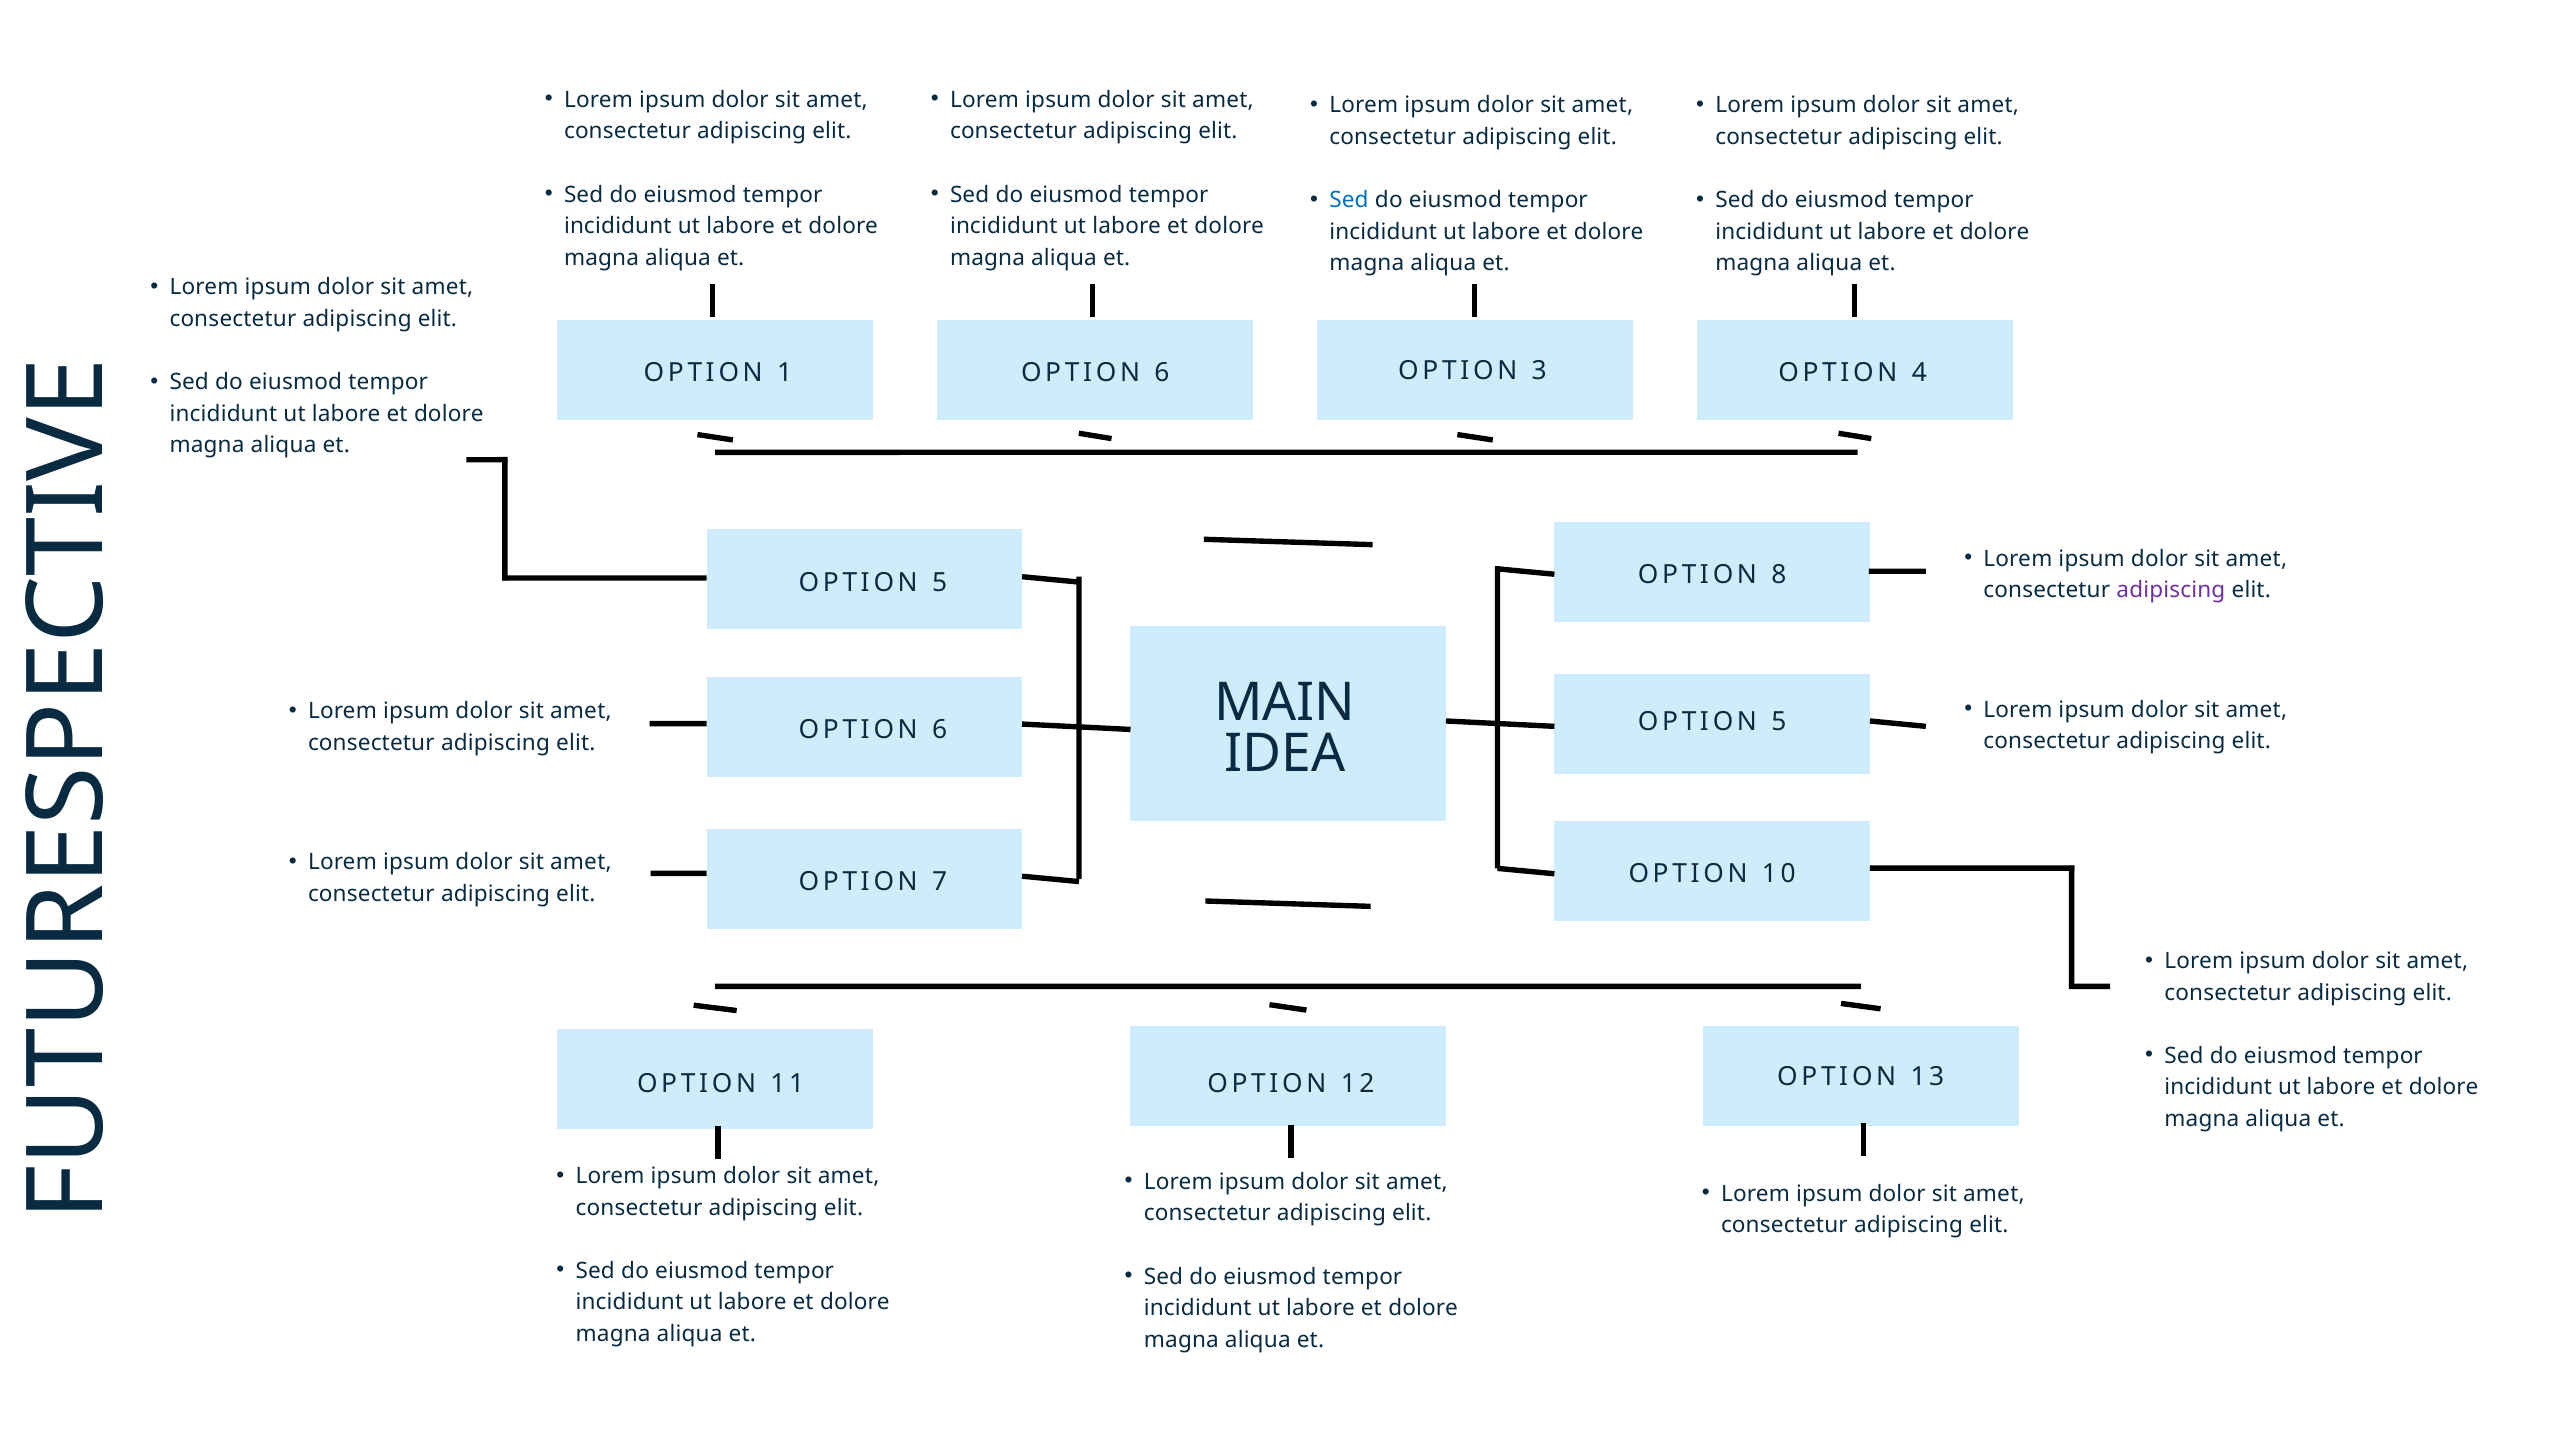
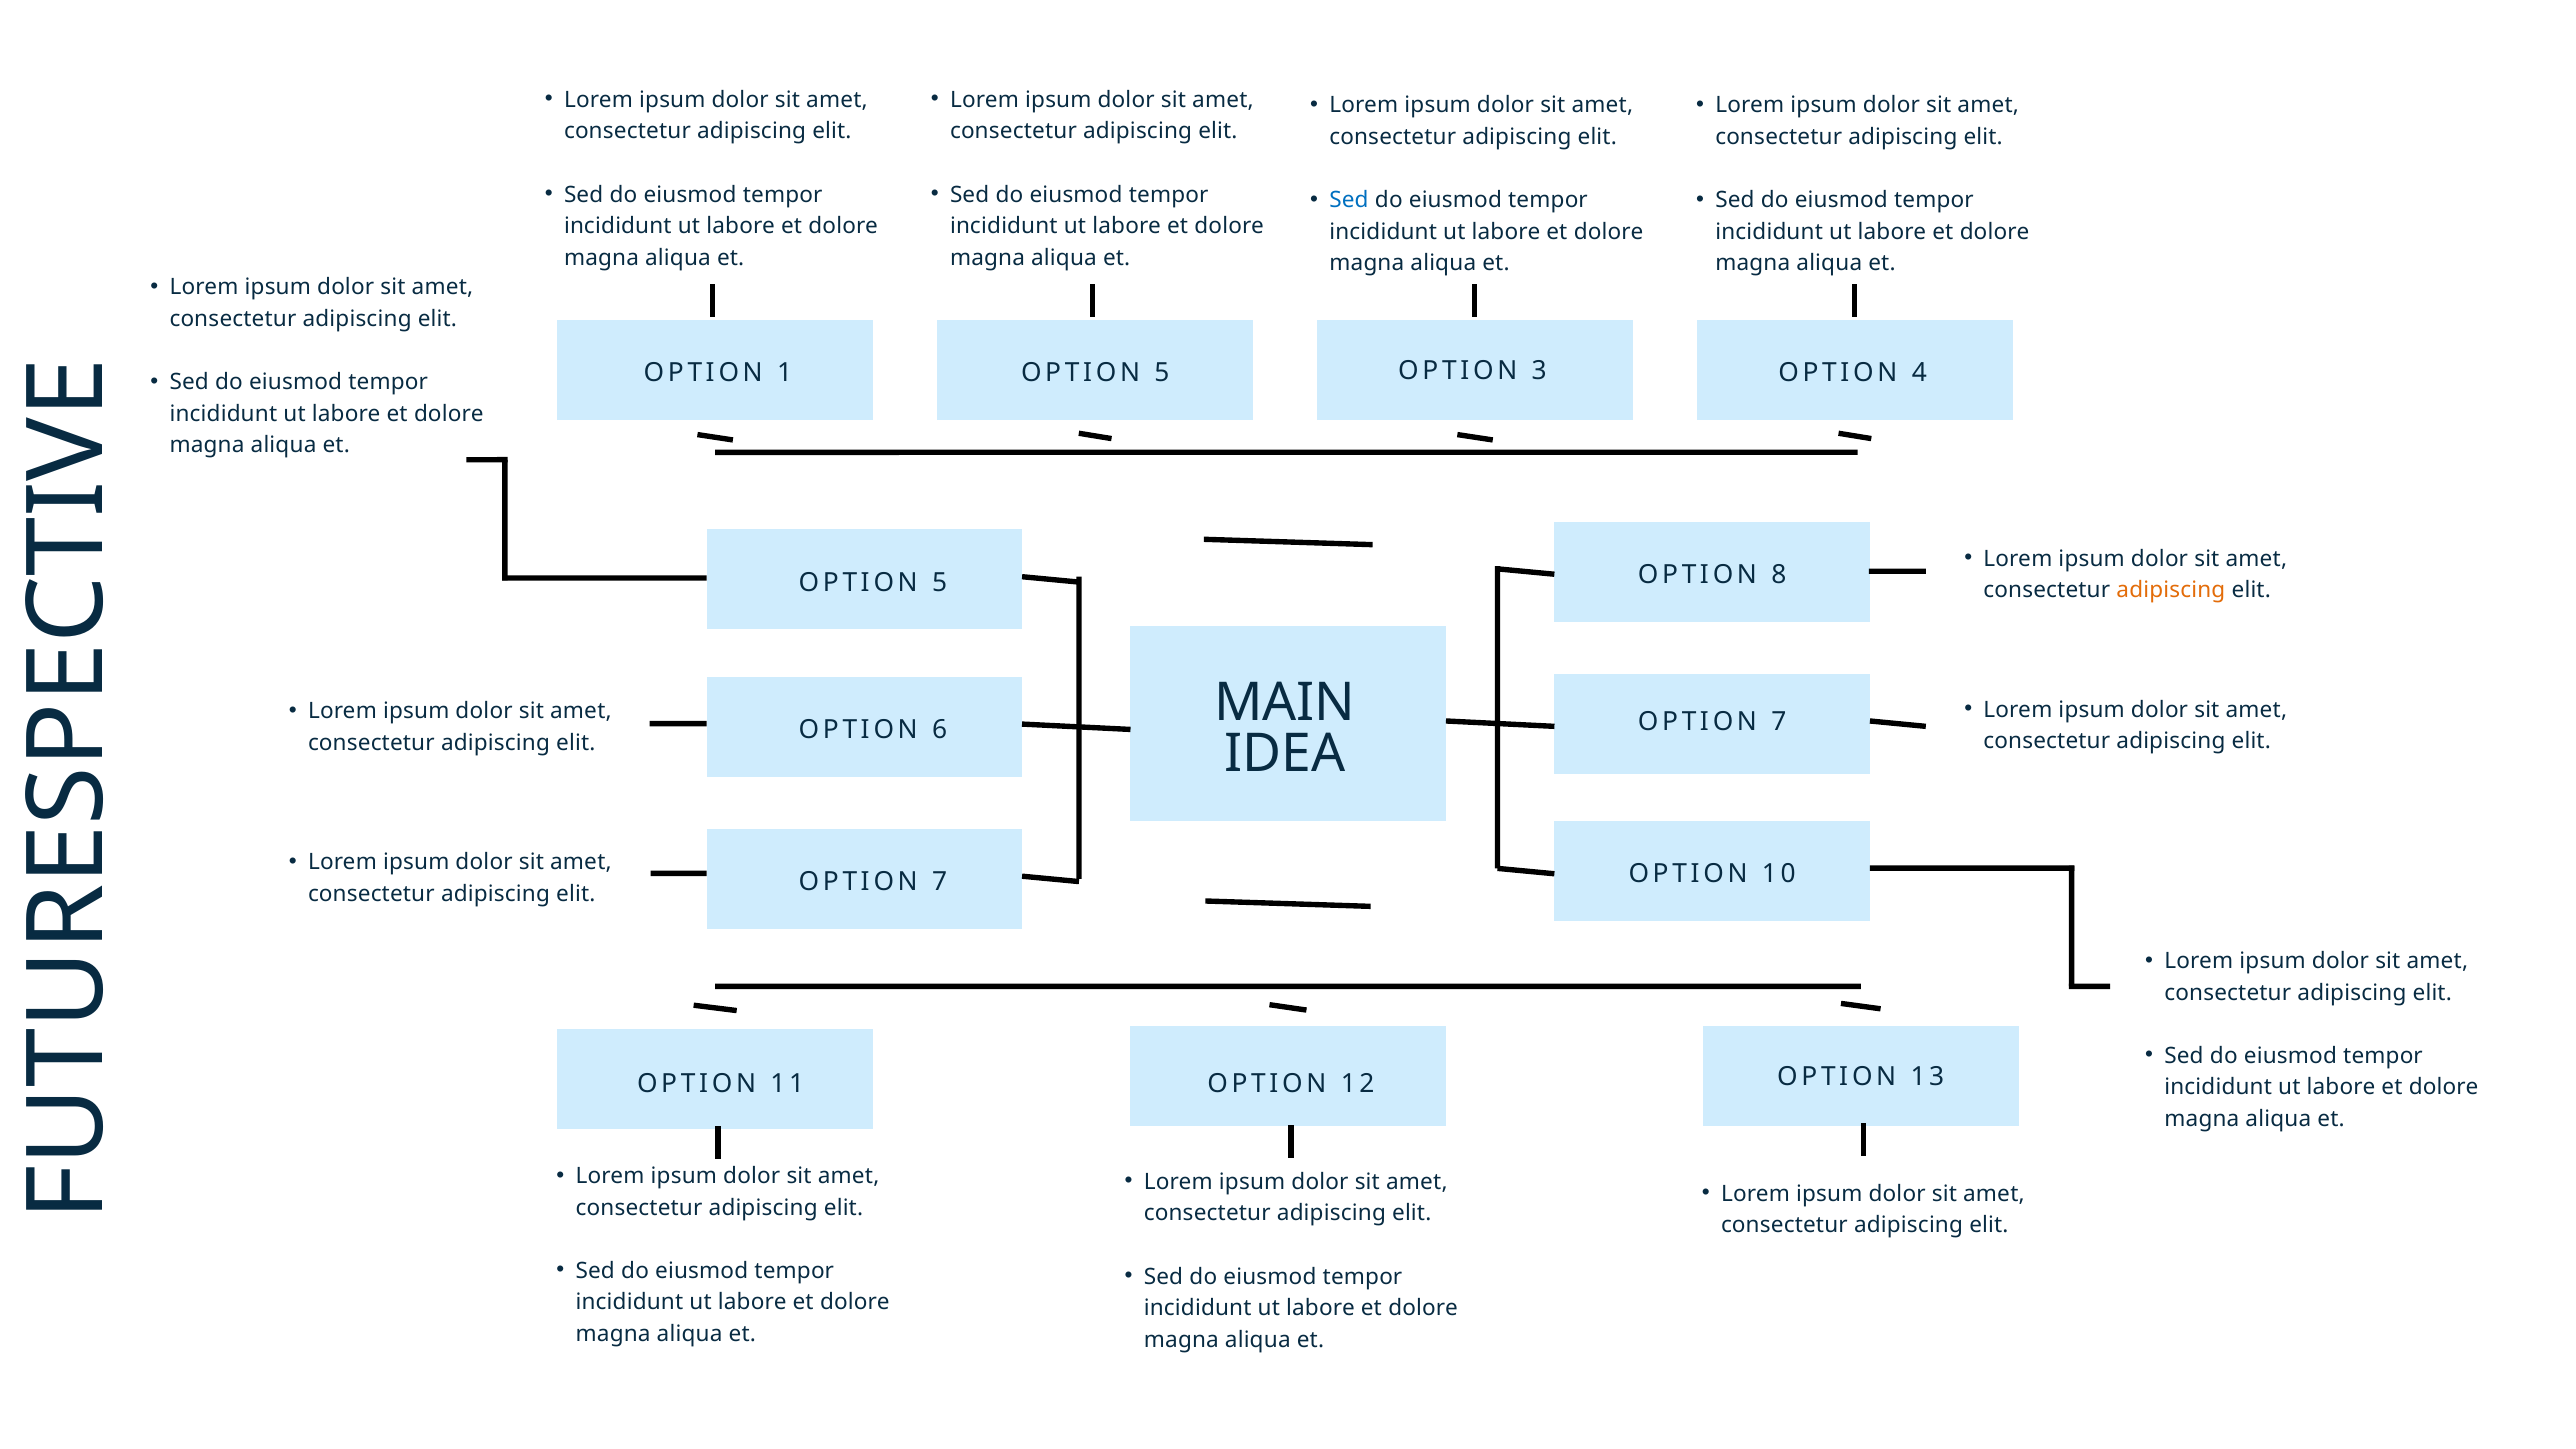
1 OPTION 6: 6 -> 5 (1162, 373)
adipiscing colour: purple -> orange (2171, 590)
5: 5 -> 7 (1779, 722)
